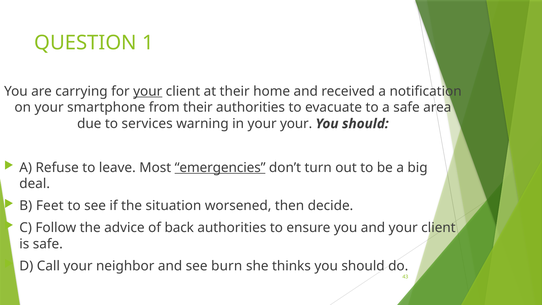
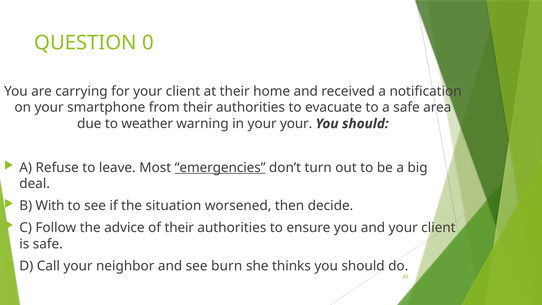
1: 1 -> 0 (148, 43)
your underline: present -> none (148, 91)
services: services -> weather (147, 124)
Feet: Feet -> With (50, 206)
of back: back -> their (179, 228)
